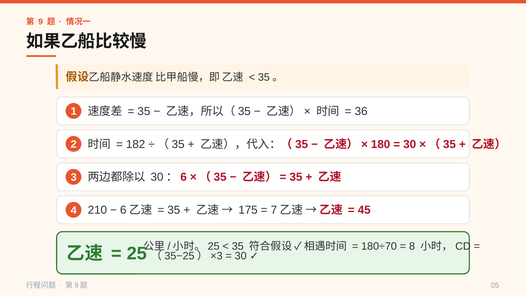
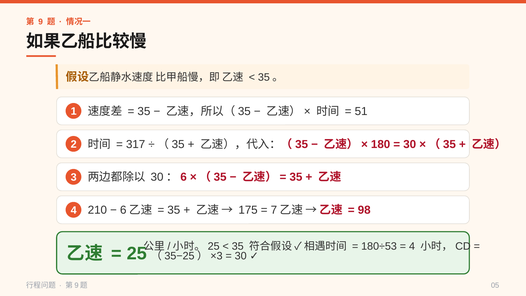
36: 36 -> 51 (361, 111)
182: 182 -> 317 (136, 144)
45: 45 -> 98 (364, 210)
180÷70: 180÷70 -> 180÷53 (379, 246)
8: 8 -> 4 (412, 246)
